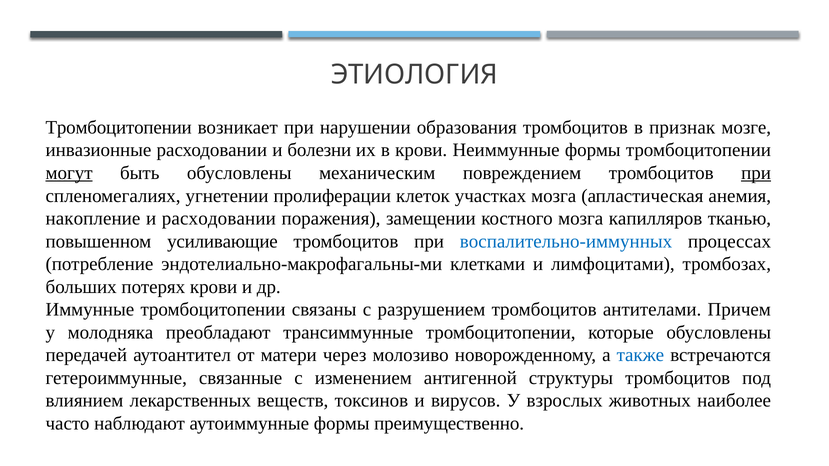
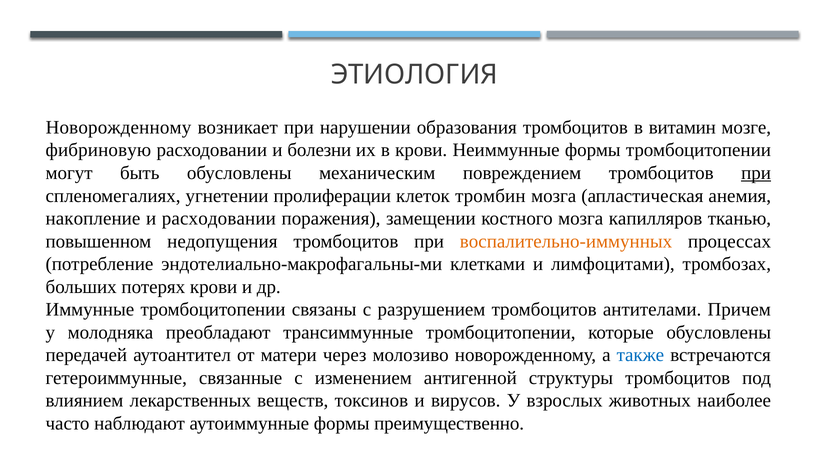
Тромбоцитопении: Тромбоцитопении -> Новорожденному (118, 128)
признак: признак -> витамин (682, 128)
инвазионные: инвазионные -> фибриновую (98, 150)
могут underline: present -> none (69, 173)
участках: участках -> тромбин (490, 196)
усиливающие: усиливающие -> недопущения (222, 241)
воспалительно-иммунных colour: blue -> orange (566, 241)
